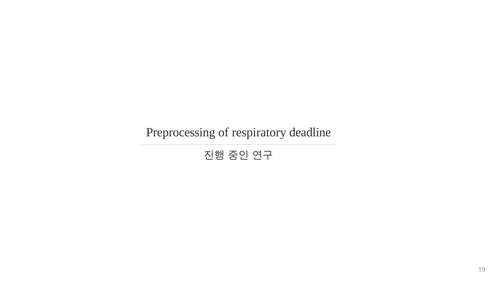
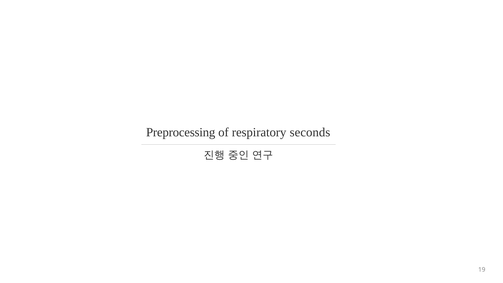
deadline: deadline -> seconds (310, 132)
